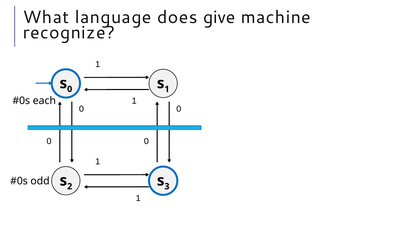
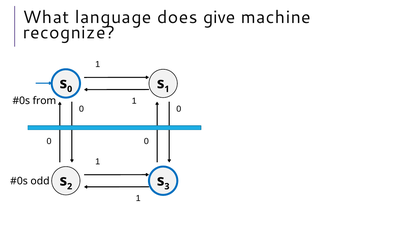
each: each -> from (44, 101)
